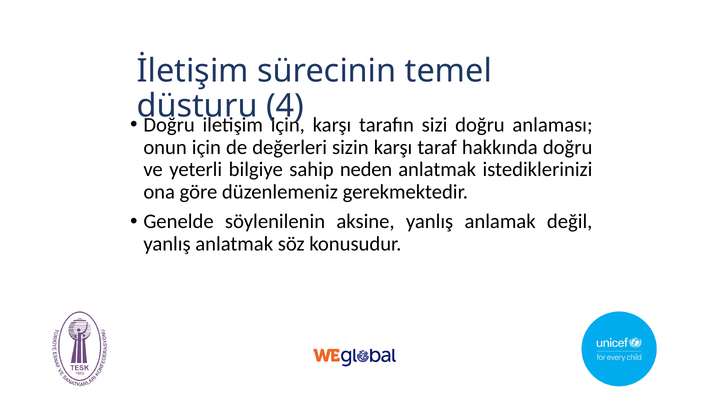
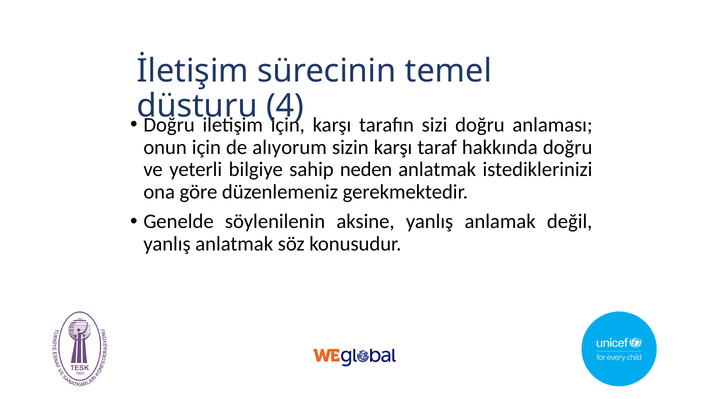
değerleri: değerleri -> alıyorum (290, 147)
